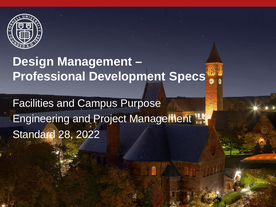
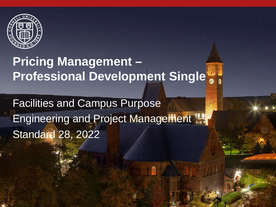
Design: Design -> Pricing (33, 62)
Specs: Specs -> Single (187, 76)
